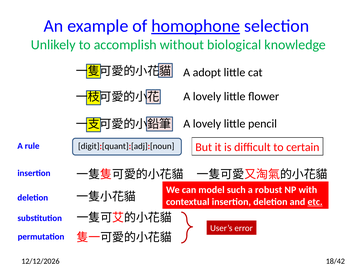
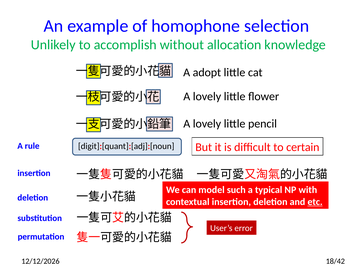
homophone underline: present -> none (196, 26)
biological: biological -> allocation (234, 45)
robust: robust -> typical (269, 190)
